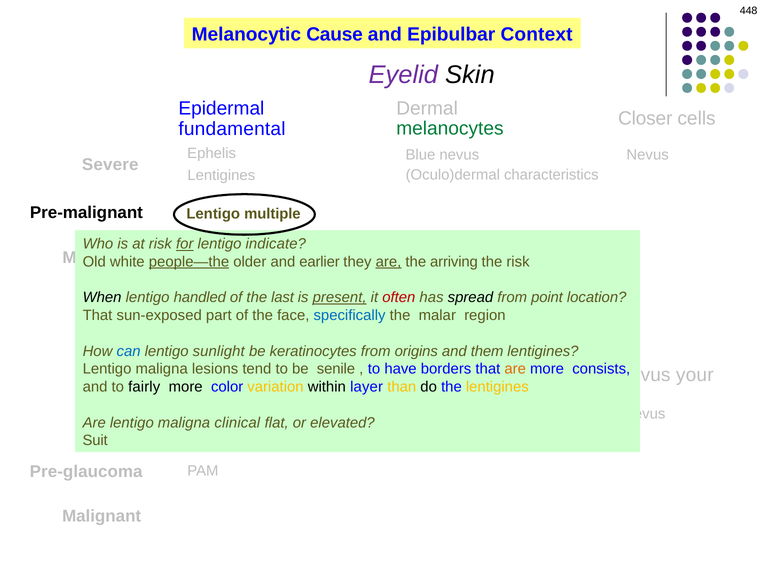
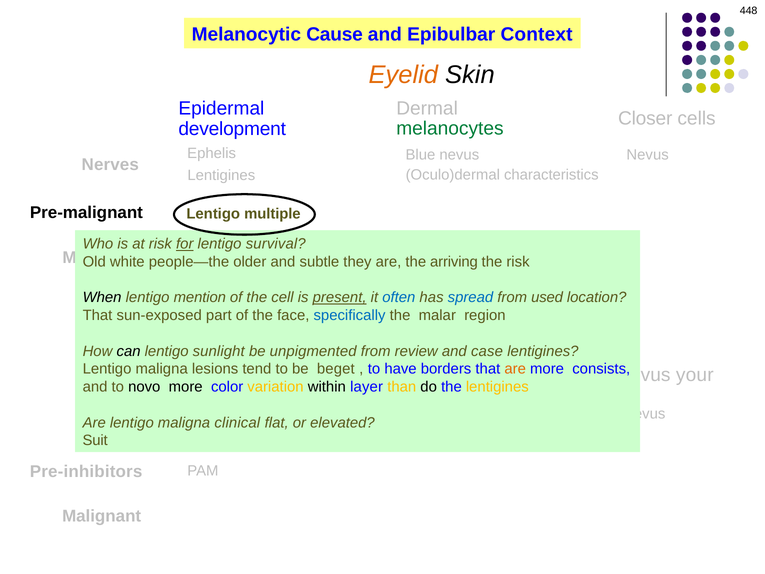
Eyelid colour: purple -> orange (403, 75)
fundamental: fundamental -> development (232, 129)
Severe: Severe -> Nerves (110, 165)
indicate: indicate -> survival (276, 244)
people—the underline: present -> none (189, 262)
earlier: earlier -> subtle (319, 262)
are underline: present -> none (388, 262)
handled: handled -> mention (200, 297)
last: last -> cell (282, 297)
often colour: red -> blue (399, 297)
spread colour: black -> blue (470, 297)
point: point -> used (547, 297)
can colour: blue -> black (129, 351)
keratinocytes: keratinocytes -> unpigmented (313, 351)
origins: origins -> review (416, 351)
them: them -> case (487, 351)
senile: senile -> beget (336, 369)
fairly: fairly -> novo (144, 387)
Pre-glaucoma: Pre-glaucoma -> Pre-inhibitors (86, 471)
